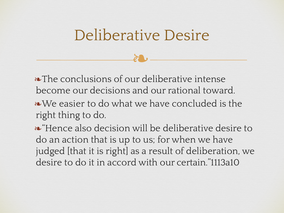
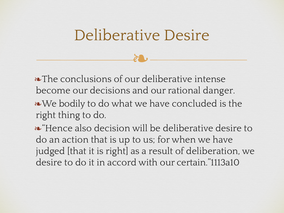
toward: toward -> danger (219, 90)
easier: easier -> bodily (72, 104)
